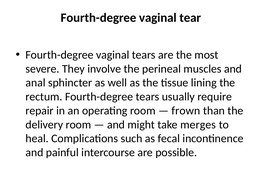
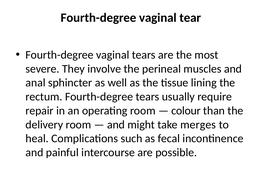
frown: frown -> colour (186, 111)
